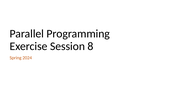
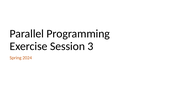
8: 8 -> 3 (90, 46)
